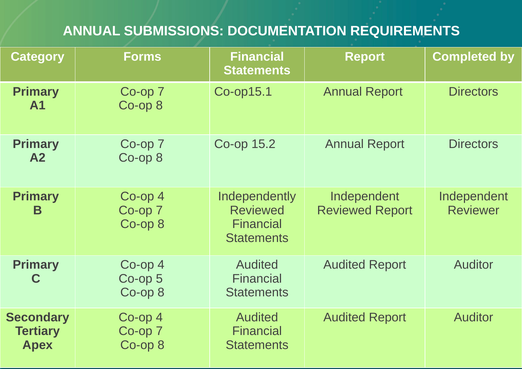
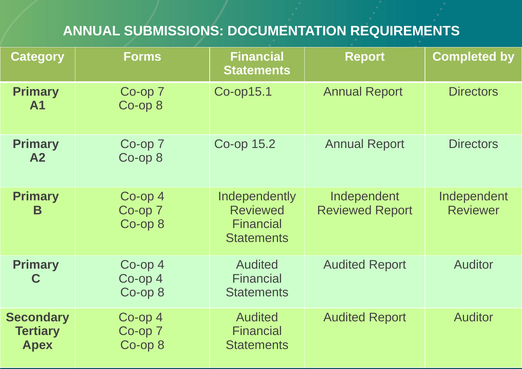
5: 5 -> 4 (159, 279)
